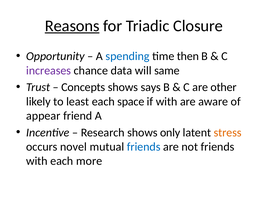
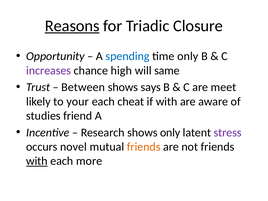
time then: then -> only (188, 56)
data: data -> high (121, 71)
Concepts: Concepts -> Between (83, 87)
other: other -> meet (223, 87)
least: least -> your (78, 101)
space: space -> cheat (131, 101)
appear: appear -> studies (43, 116)
stress colour: orange -> purple (228, 132)
friends colour: blue -> orange (144, 147)
with underline: none -> present (37, 161)
